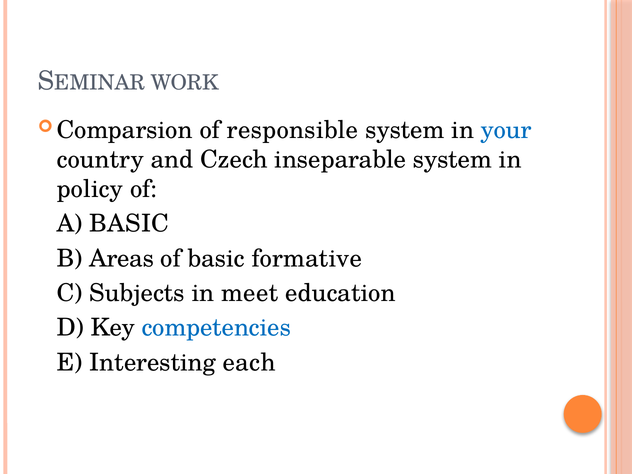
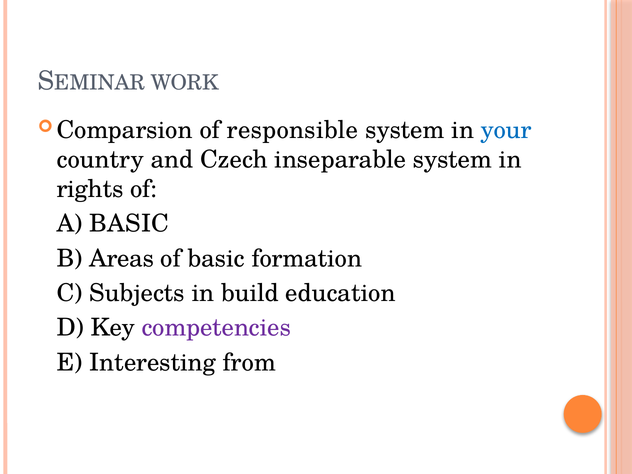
policy: policy -> rights (90, 189)
formative: formative -> formation (307, 258)
meet: meet -> build (250, 293)
competencies colour: blue -> purple (216, 328)
each: each -> from (249, 363)
